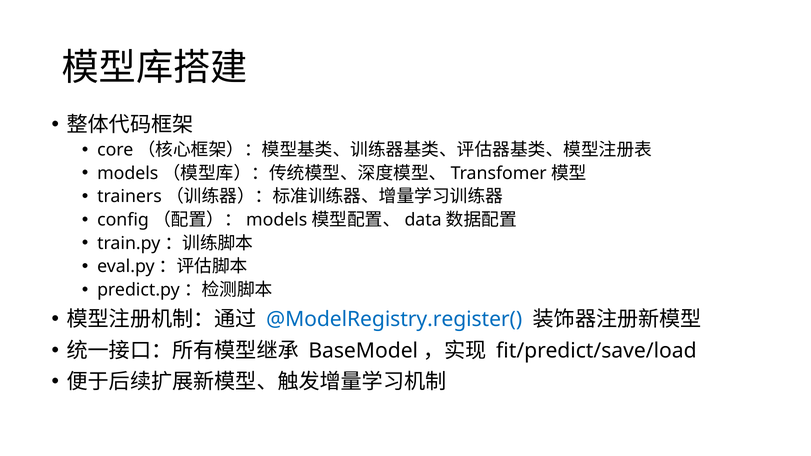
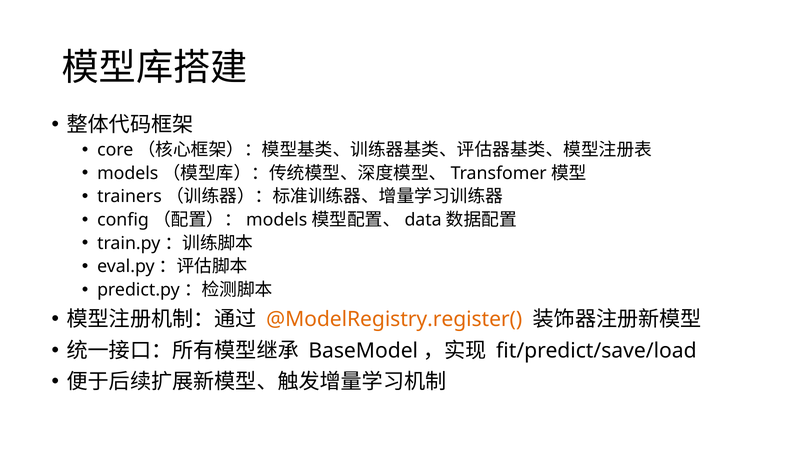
@ModelRegistry.register( colour: blue -> orange (394, 319)
